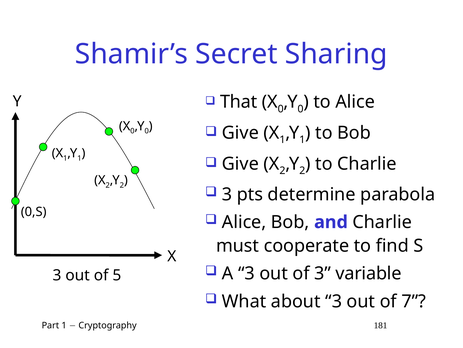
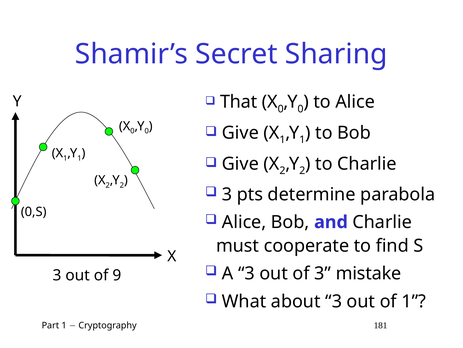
variable: variable -> mistake (368, 273)
5: 5 -> 9 (117, 275)
of 7: 7 -> 1 (414, 301)
